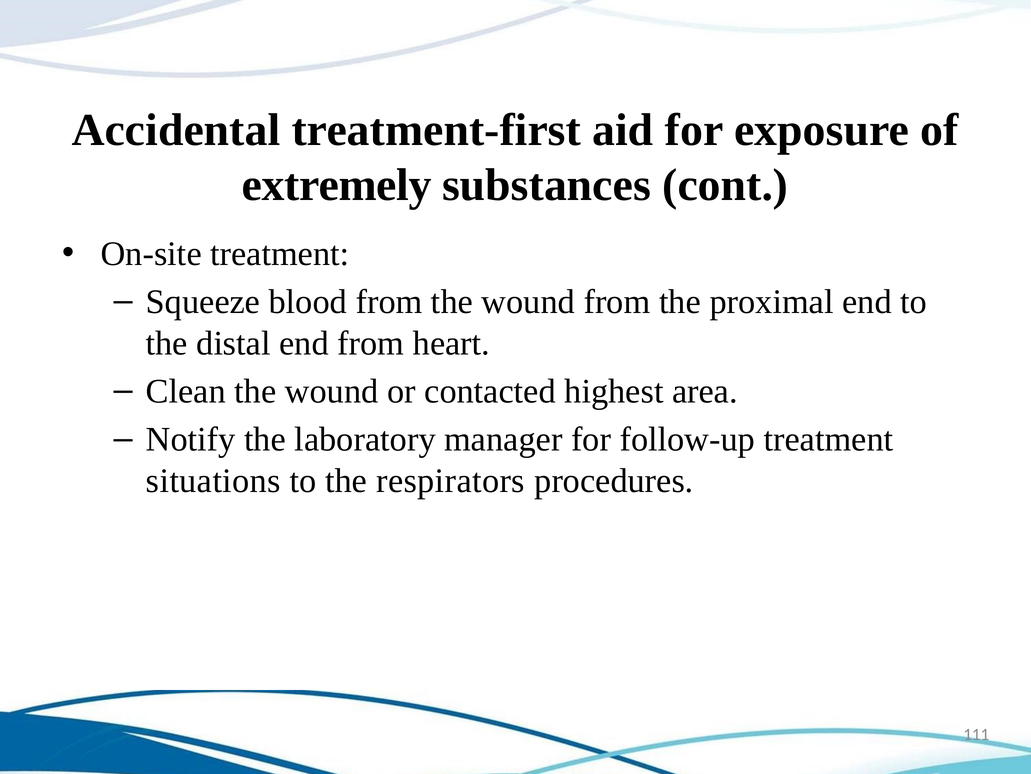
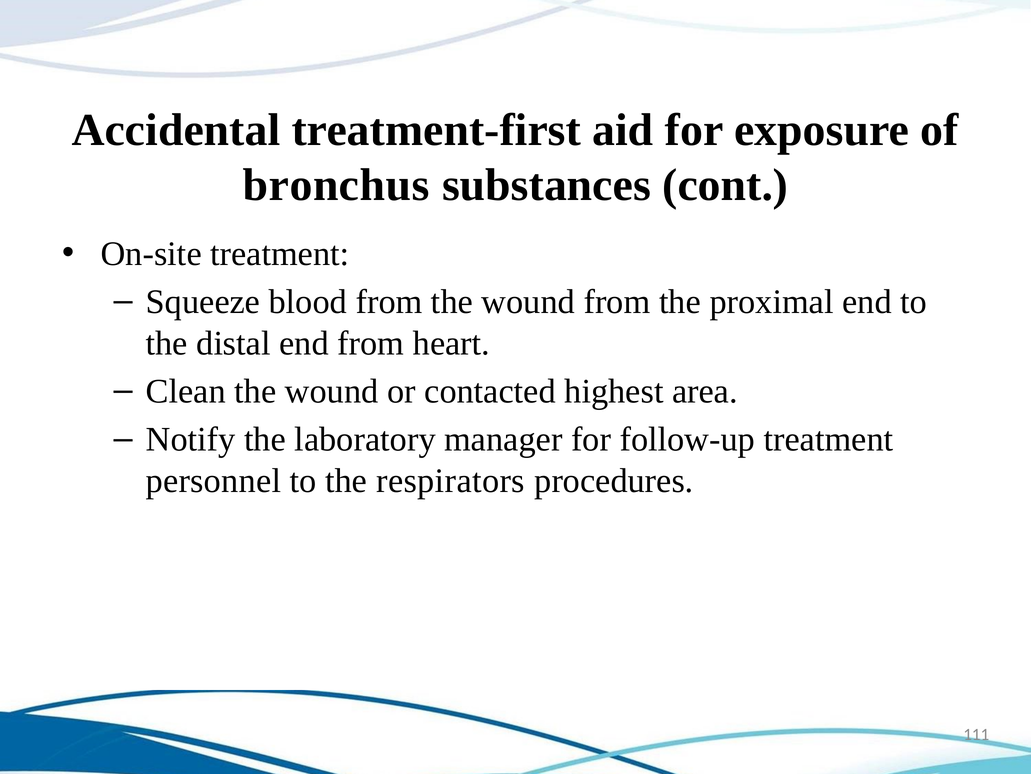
extremely: extremely -> bronchus (336, 185)
situations: situations -> personnel (213, 480)
